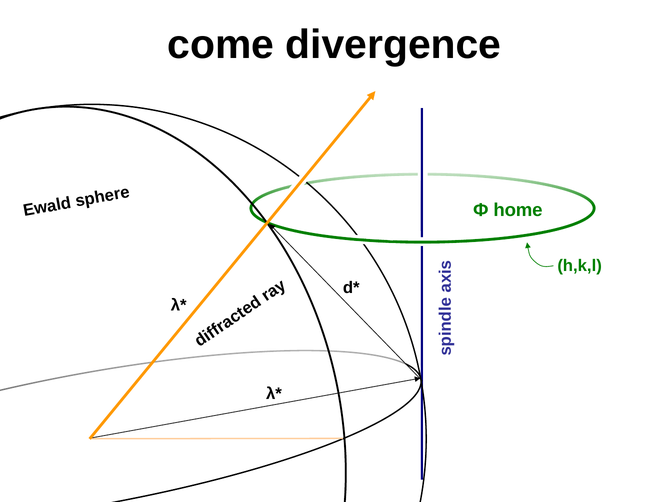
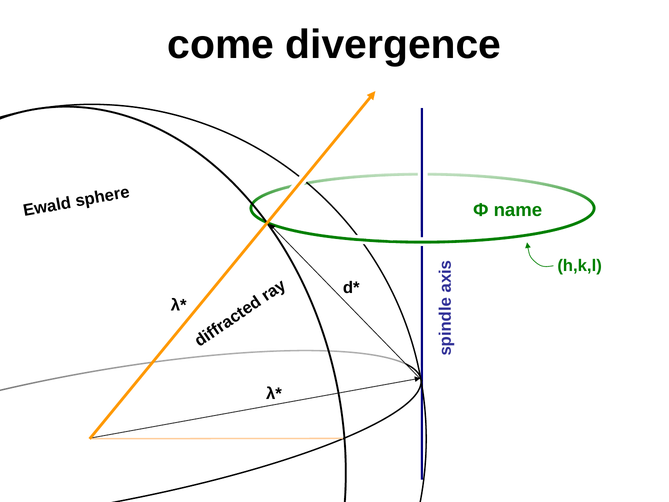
home: home -> name (518, 210)
